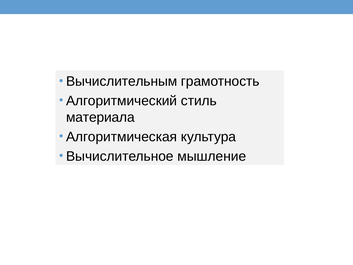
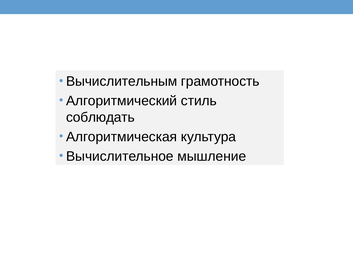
материала: материала -> соблюдать (100, 117)
